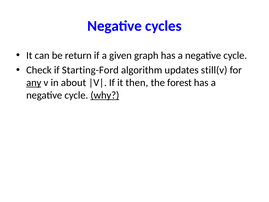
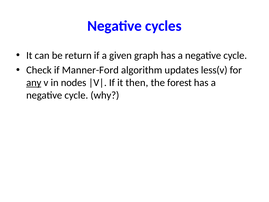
Starting-Ford: Starting-Ford -> Manner-Ford (90, 70)
still(v: still(v -> less(v (214, 70)
about: about -> nodes (74, 83)
why underline: present -> none (105, 95)
